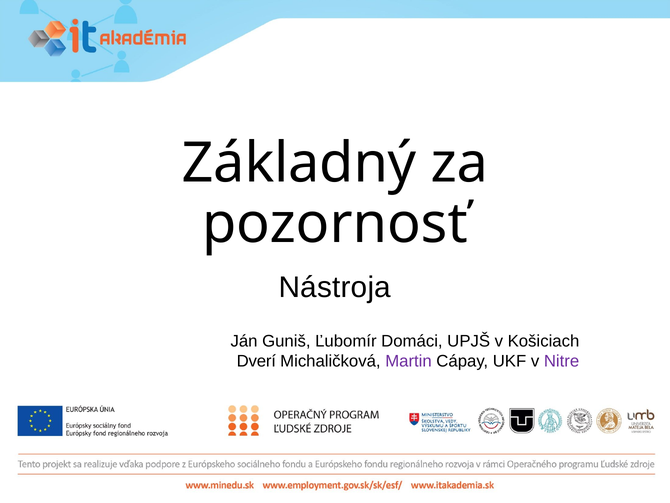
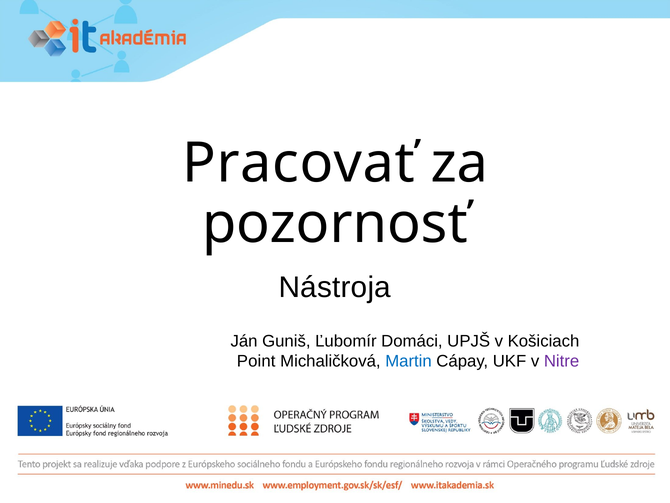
Základný: Základný -> Pracovať (299, 163)
Dverí: Dverí -> Point (256, 361)
Martin colour: purple -> blue (409, 361)
